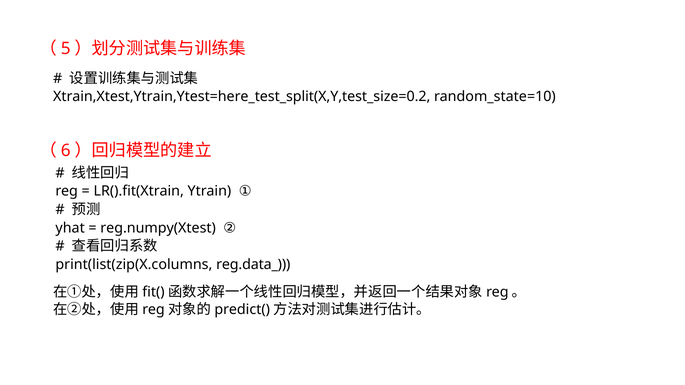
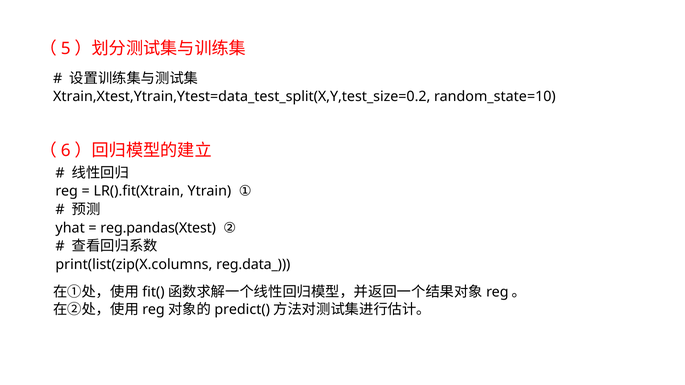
Xtrain,Xtest,Ytrain,Ytest=here_test_split(X,Y,test_size=0.2: Xtrain,Xtest,Ytrain,Ytest=here_test_split(X,Y,test_size=0.2 -> Xtrain,Xtest,Ytrain,Ytest=data_test_split(X,Y,test_size=0.2 (242, 97)
reg.numpy(Xtest: reg.numpy(Xtest -> reg.pandas(Xtest (158, 228)
